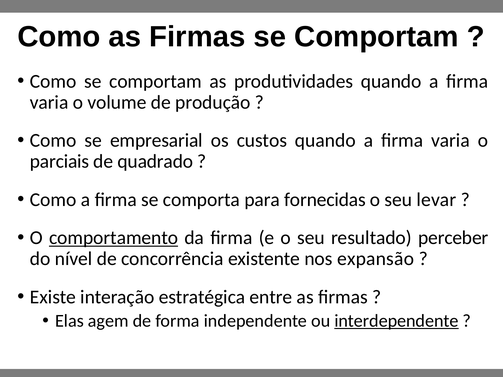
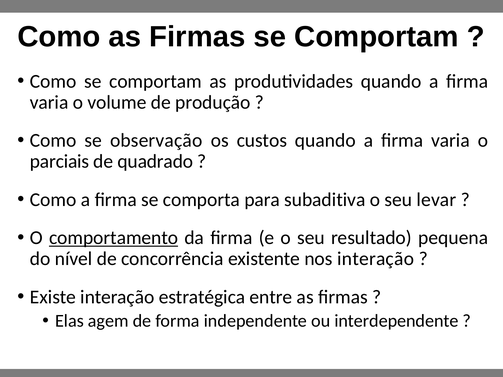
empresarial: empresarial -> observação (156, 141)
fornecidas: fornecidas -> subaditiva (325, 200)
perceber: perceber -> pequena (453, 238)
nos expansão: expansão -> interação (376, 259)
interdependente underline: present -> none (396, 321)
